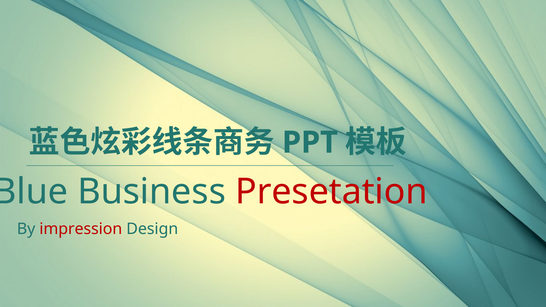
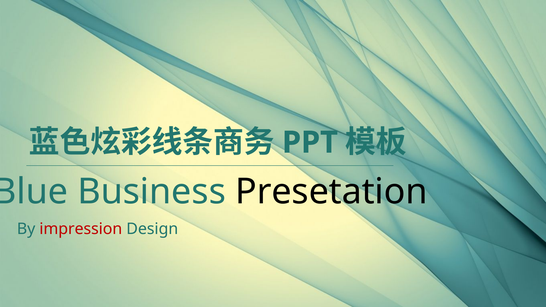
Presetation colour: red -> black (331, 192)
